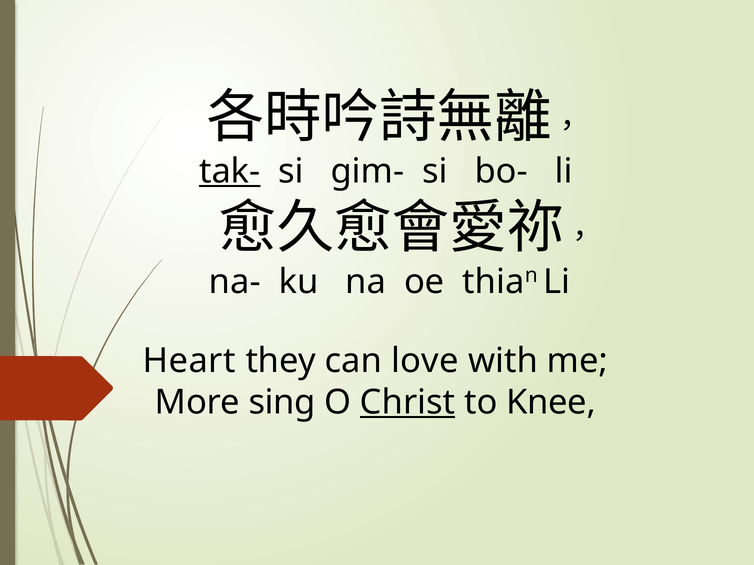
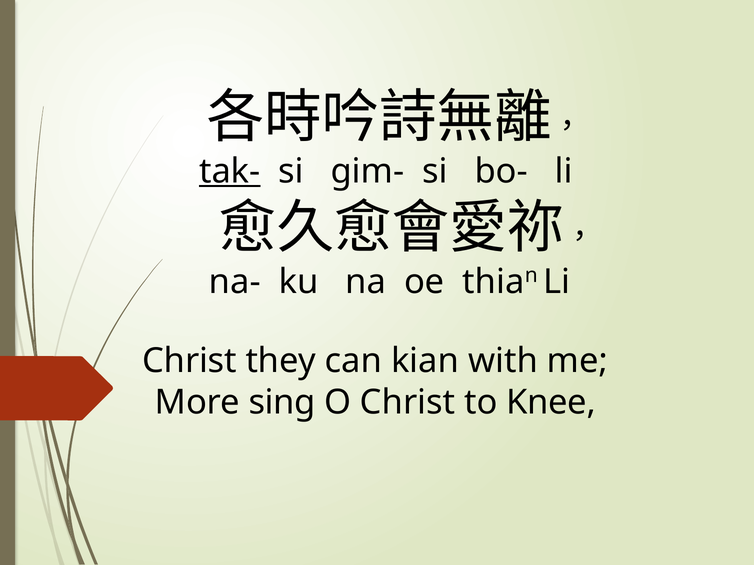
Heart: Heart -> Christ (190, 361)
love: love -> kian (425, 361)
Christ underline: present -> none (408, 403)
